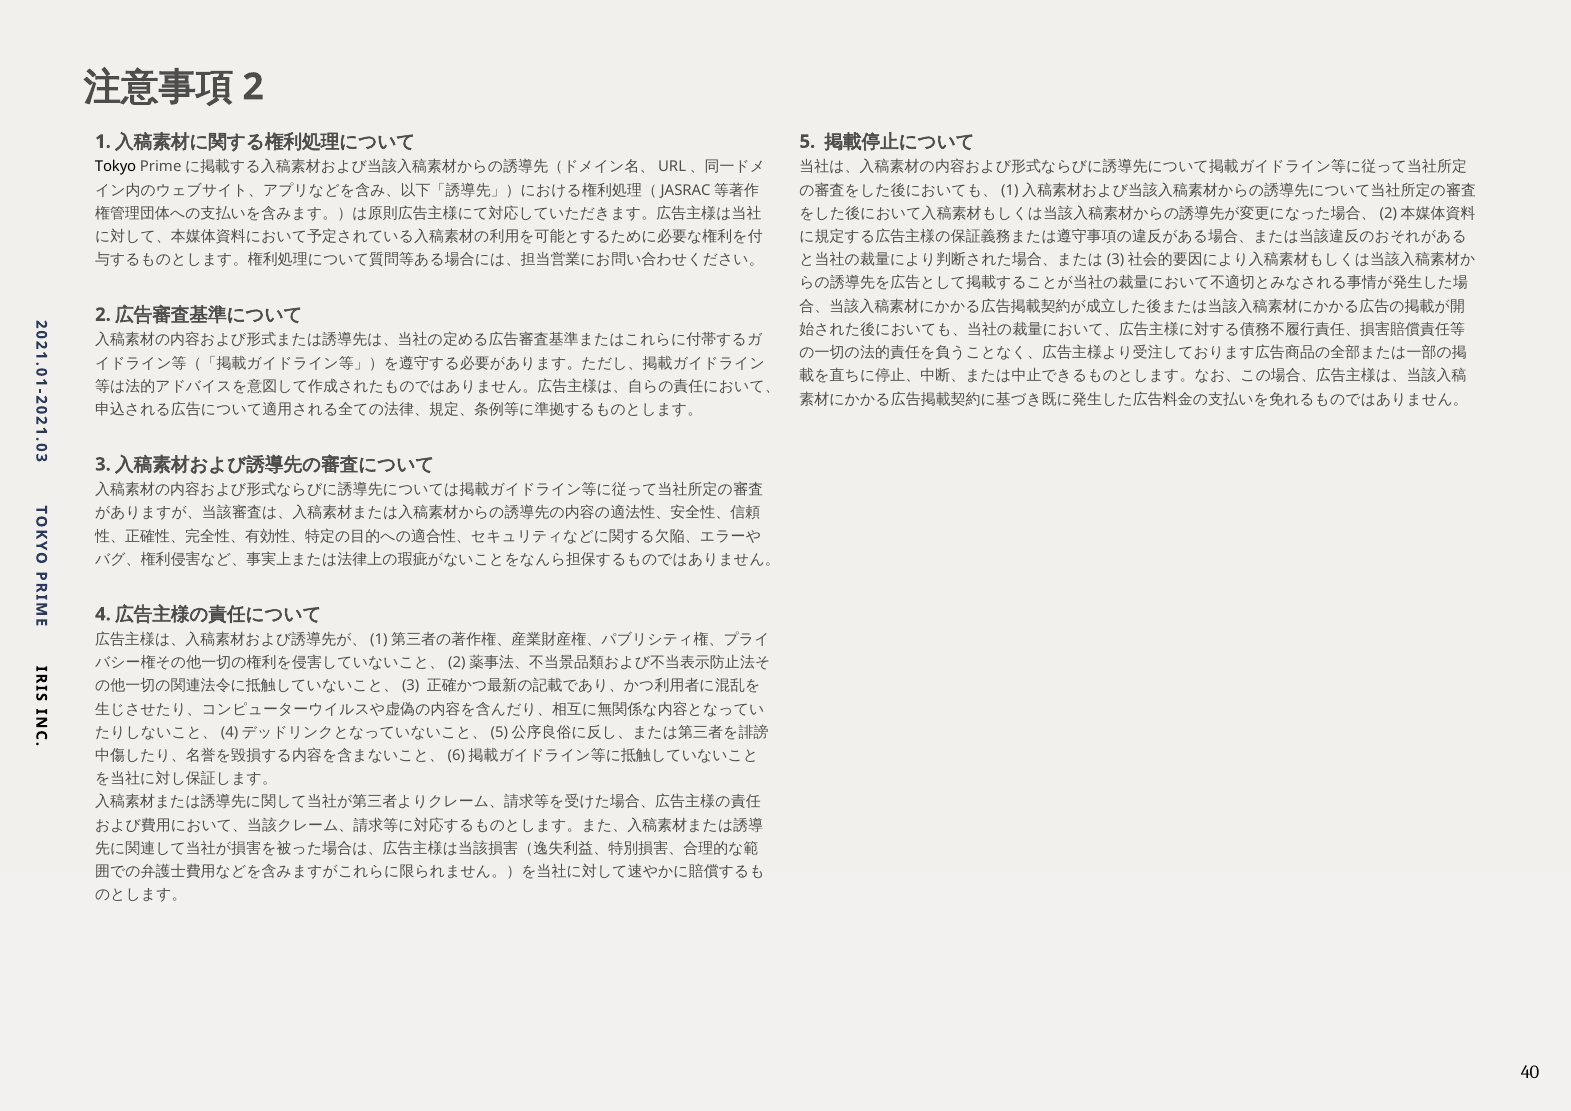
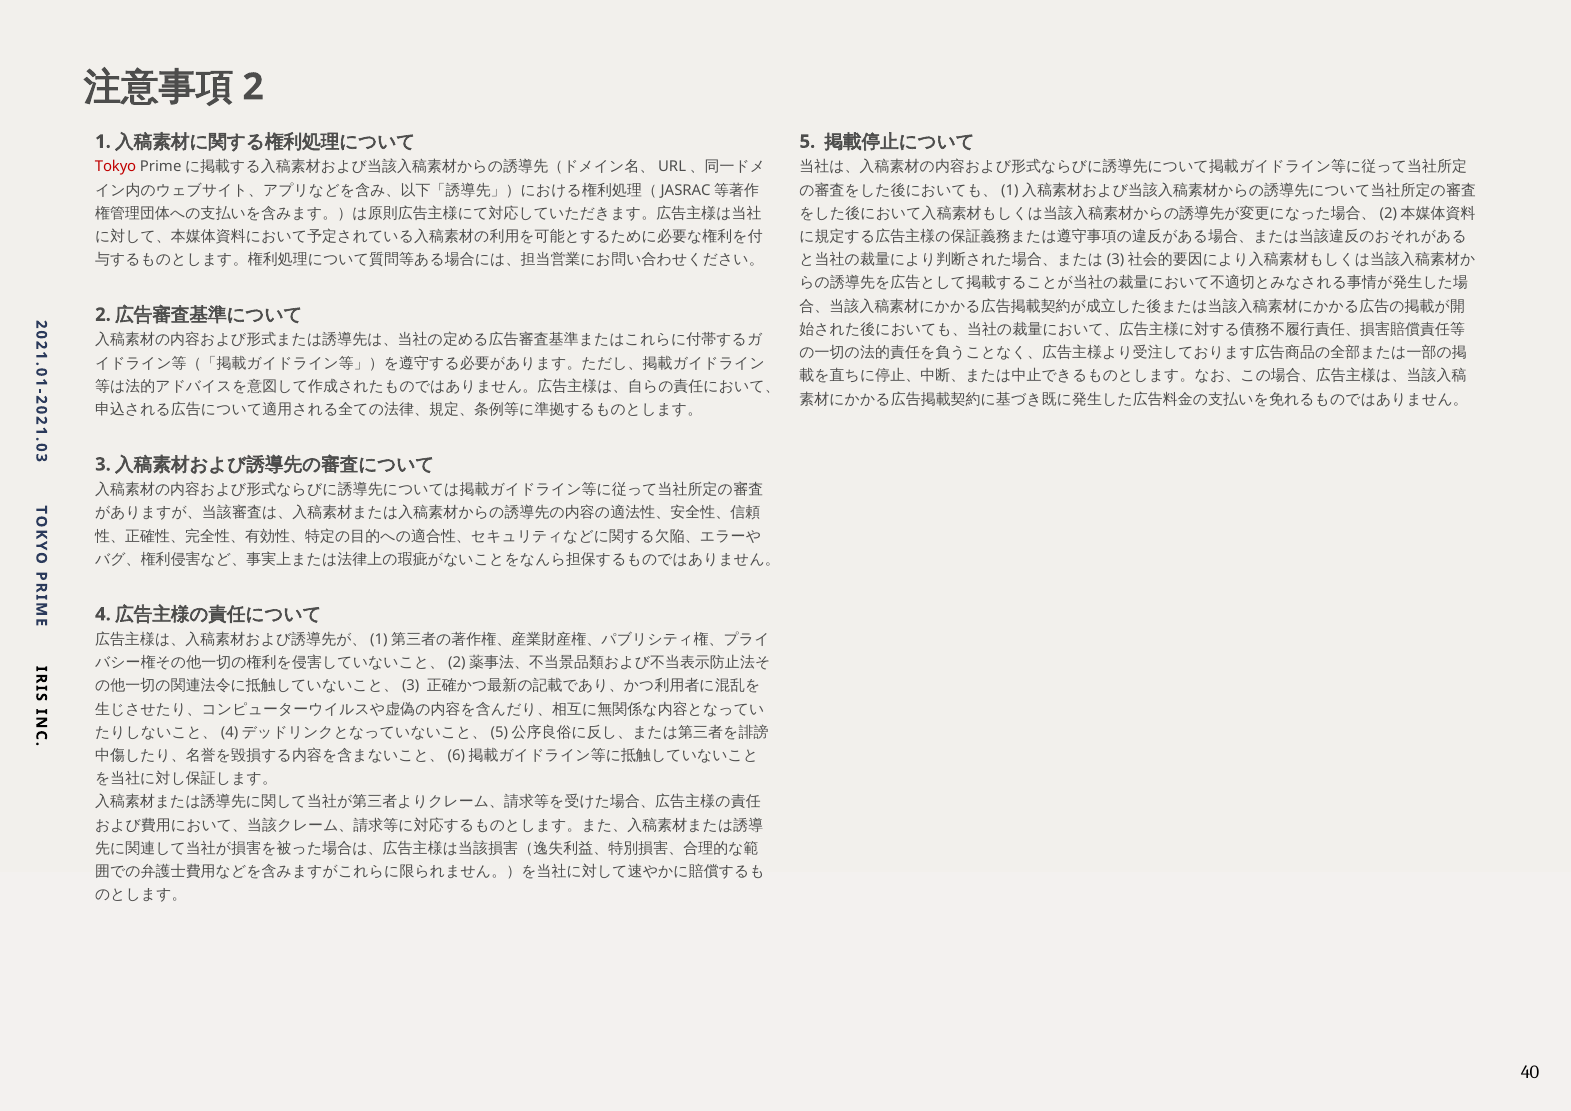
Tokyo colour: black -> red (116, 167)
